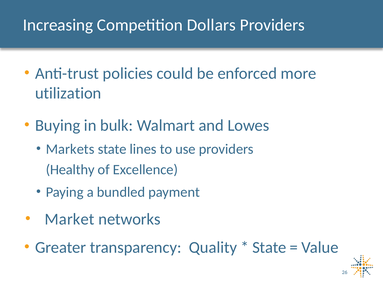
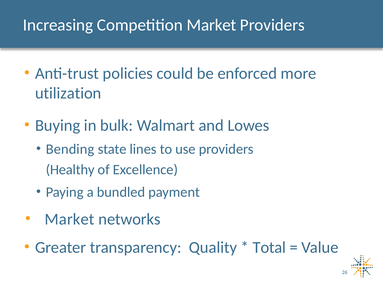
Competition Dollars: Dollars -> Market (212, 25)
Markets: Markets -> Bending (70, 149)
State: State -> Total (269, 248)
